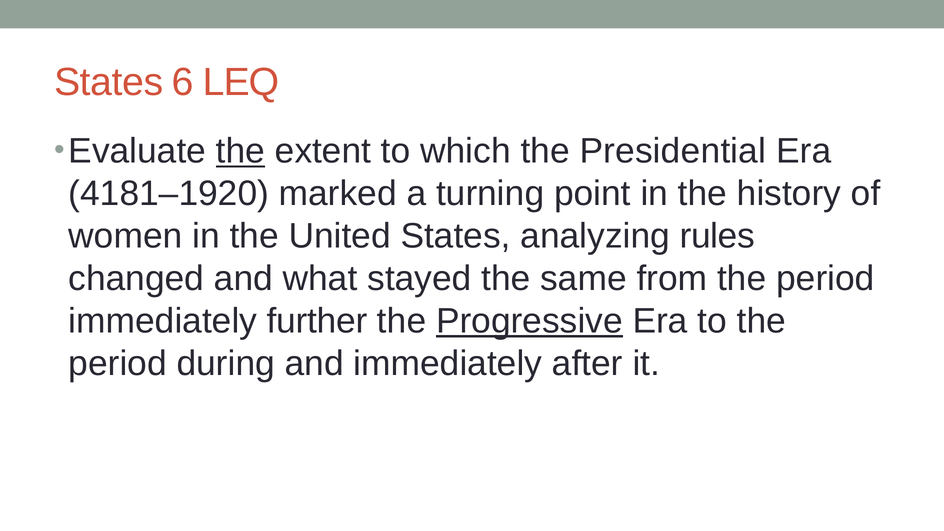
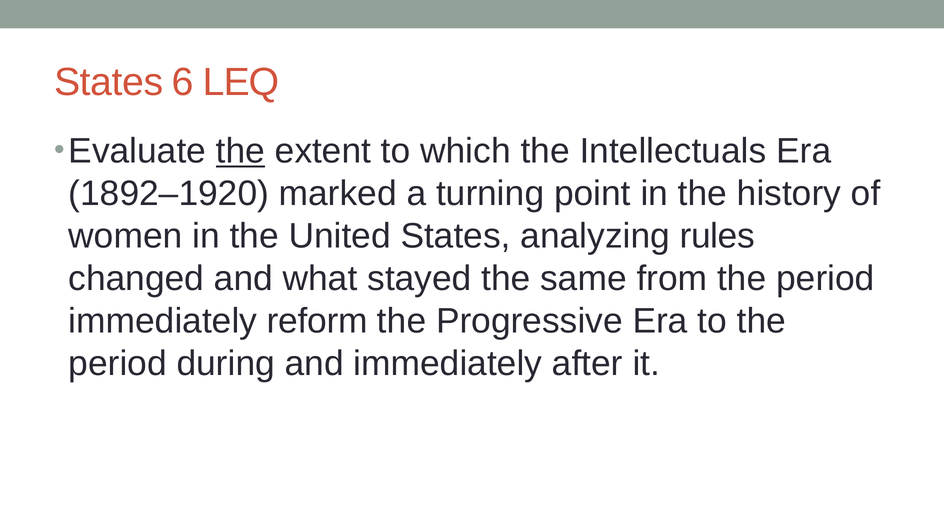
Presidential: Presidential -> Intellectuals (673, 151)
4181–1920: 4181–1920 -> 1892–1920 (169, 194)
further: further -> reform (317, 321)
Progressive underline: present -> none (529, 321)
